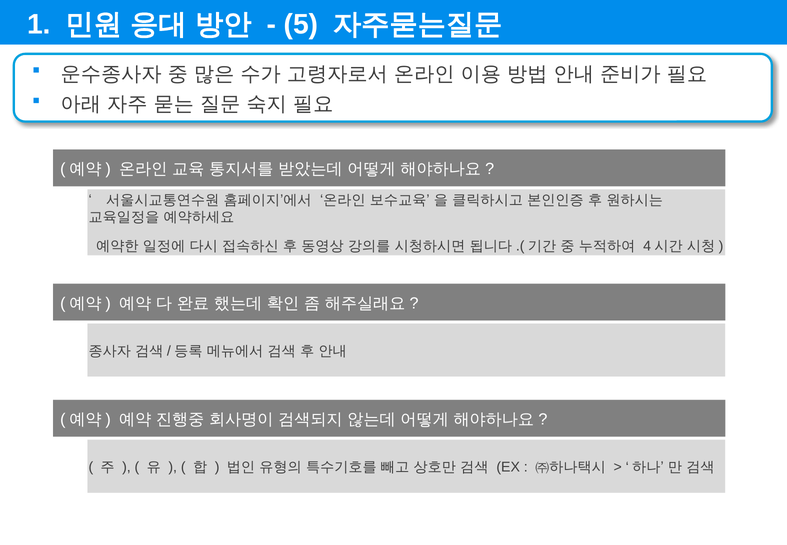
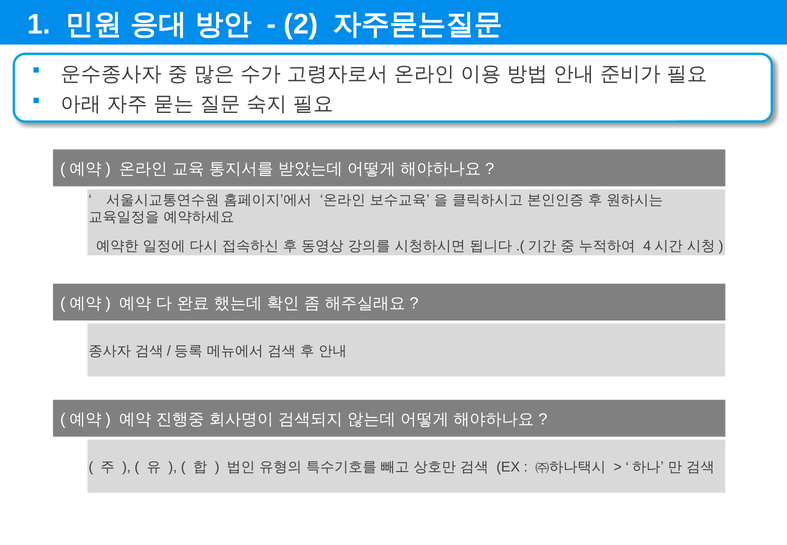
5: 5 -> 2 (301, 24)
